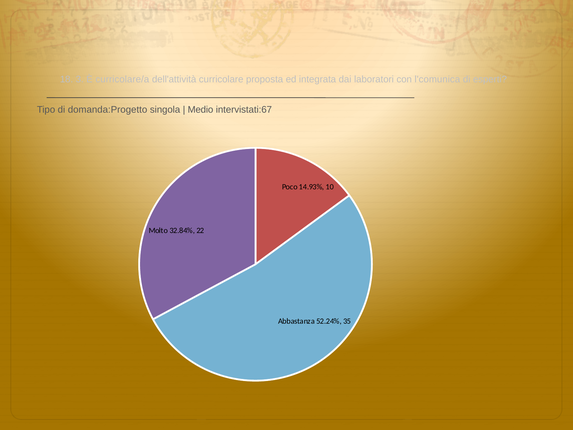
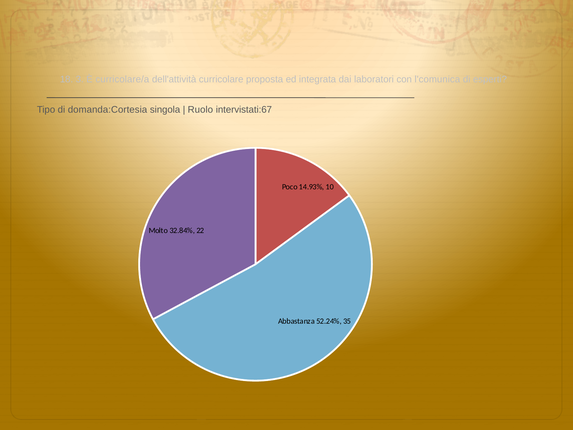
domanda:Progetto: domanda:Progetto -> domanda:Cortesia (108, 110)
Medio: Medio -> Ruolo (200, 110)
